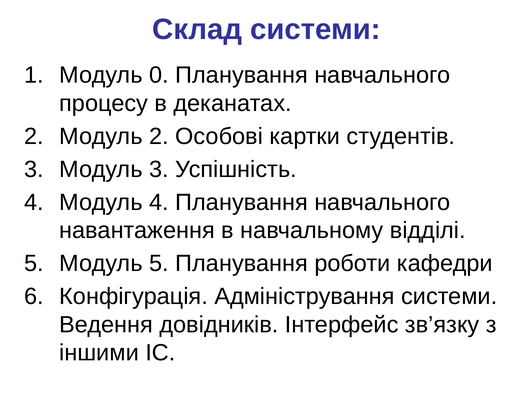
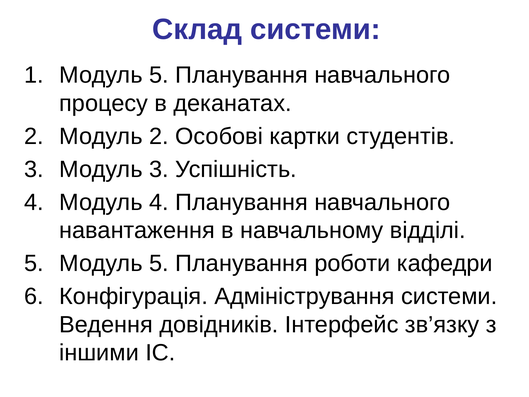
1 Модуль 0: 0 -> 5 (159, 75)
